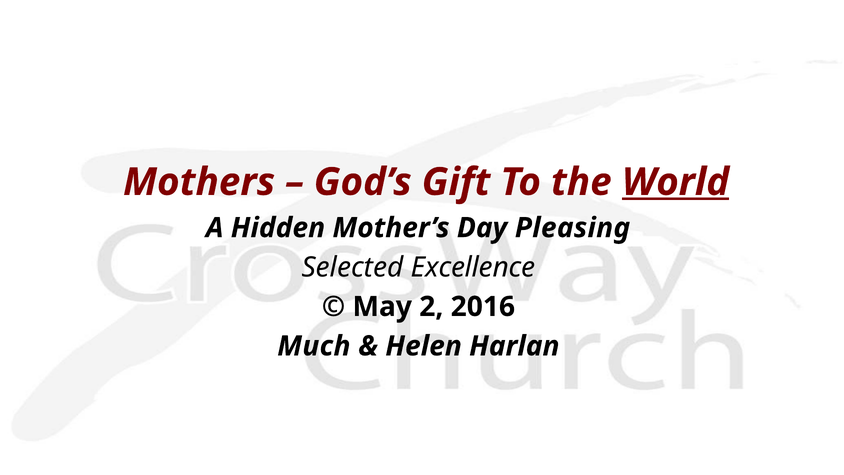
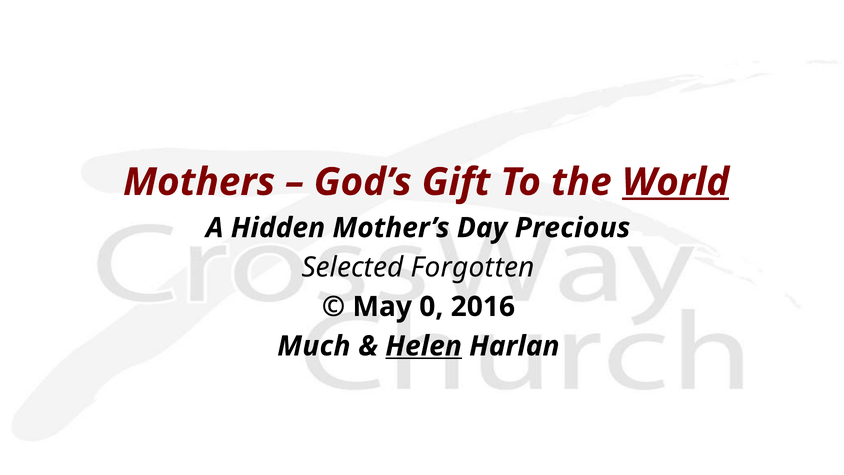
Pleasing: Pleasing -> Precious (573, 228)
Excellence: Excellence -> Forgotten (473, 267)
2: 2 -> 0 (431, 307)
Helen underline: none -> present (424, 346)
